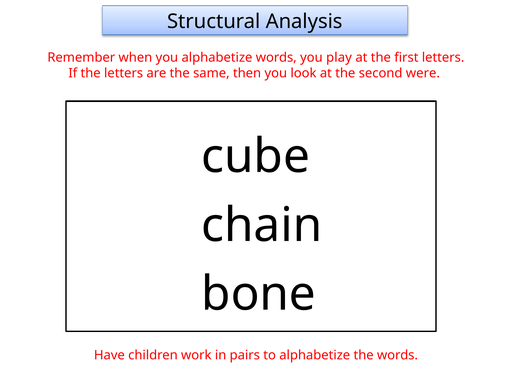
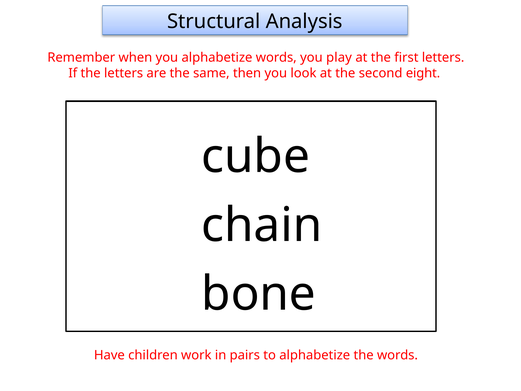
were: were -> eight (423, 73)
